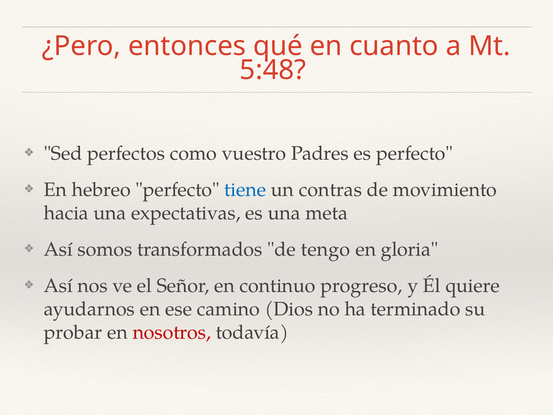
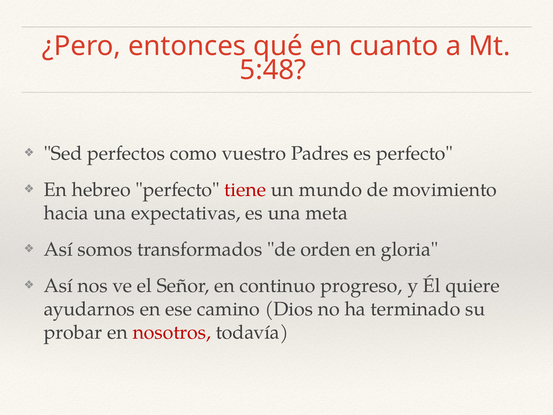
tiene colour: blue -> red (245, 190)
contras: contras -> mundo (330, 190)
tengo: tengo -> orden (326, 249)
